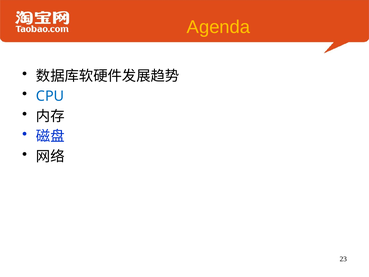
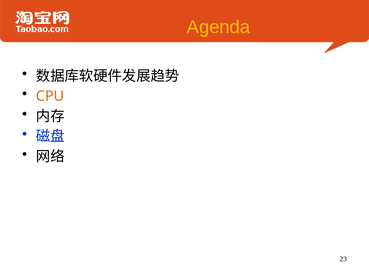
CPU colour: blue -> orange (50, 96)
